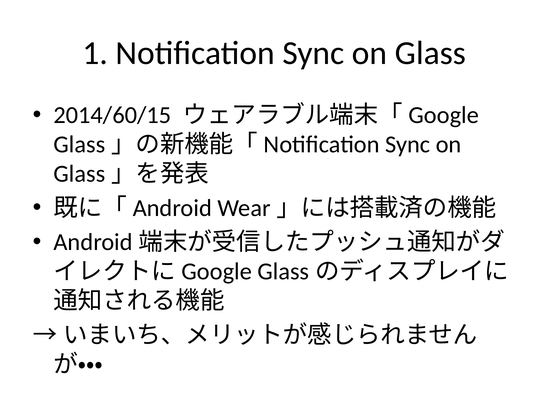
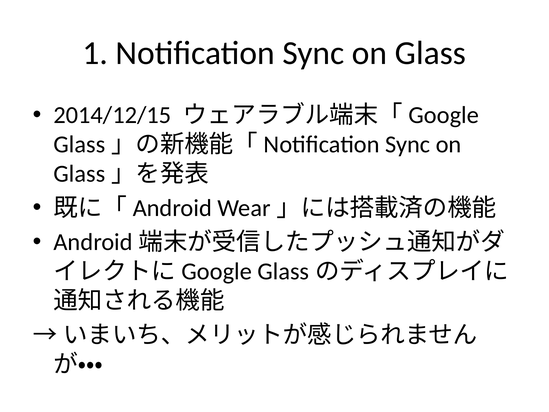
2014/60/15: 2014/60/15 -> 2014/12/15 (112, 115)
